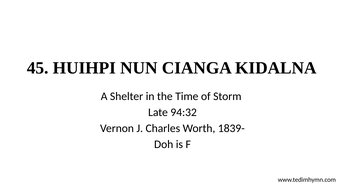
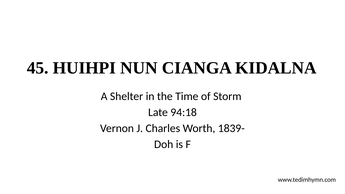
94:32: 94:32 -> 94:18 (184, 112)
